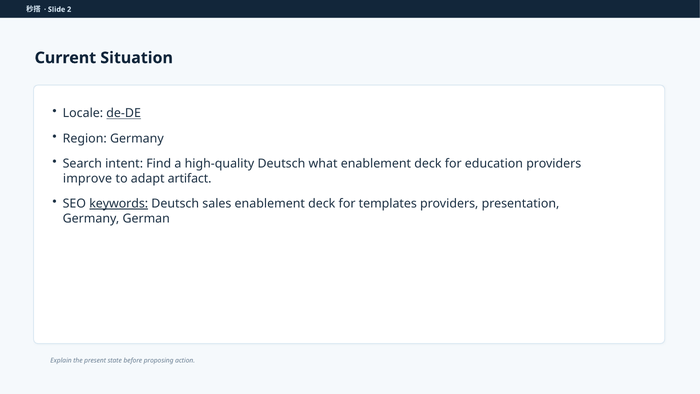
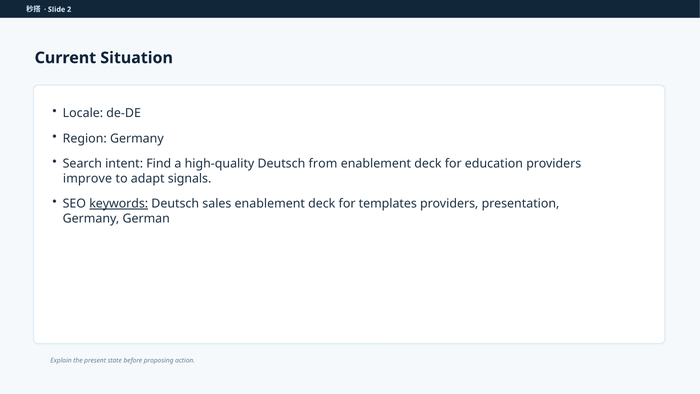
de-DE underline: present -> none (124, 113)
what: what -> from (323, 163)
artifact: artifact -> signals (190, 178)
